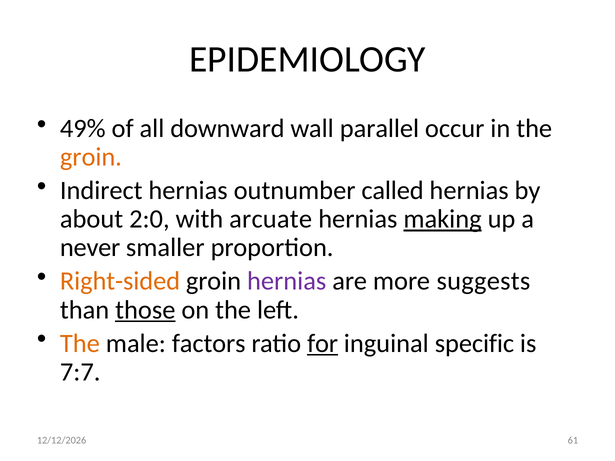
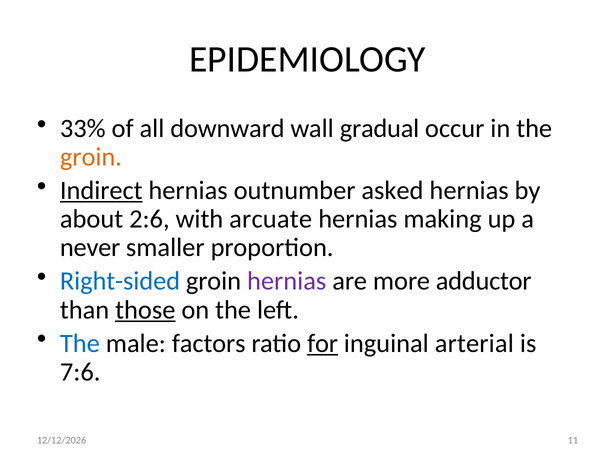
49%: 49% -> 33% (83, 128)
parallel: parallel -> gradual (380, 128)
Indirect underline: none -> present (101, 191)
called: called -> asked (392, 191)
2:0: 2:0 -> 2:6 (149, 219)
making underline: present -> none (443, 219)
Right-sided colour: orange -> blue (120, 281)
suggests: suggests -> adductor (484, 281)
The colour: orange -> blue (80, 344)
specific: specific -> arterial (474, 344)
7:7: 7:7 -> 7:6 (80, 372)
61: 61 -> 11 (573, 440)
